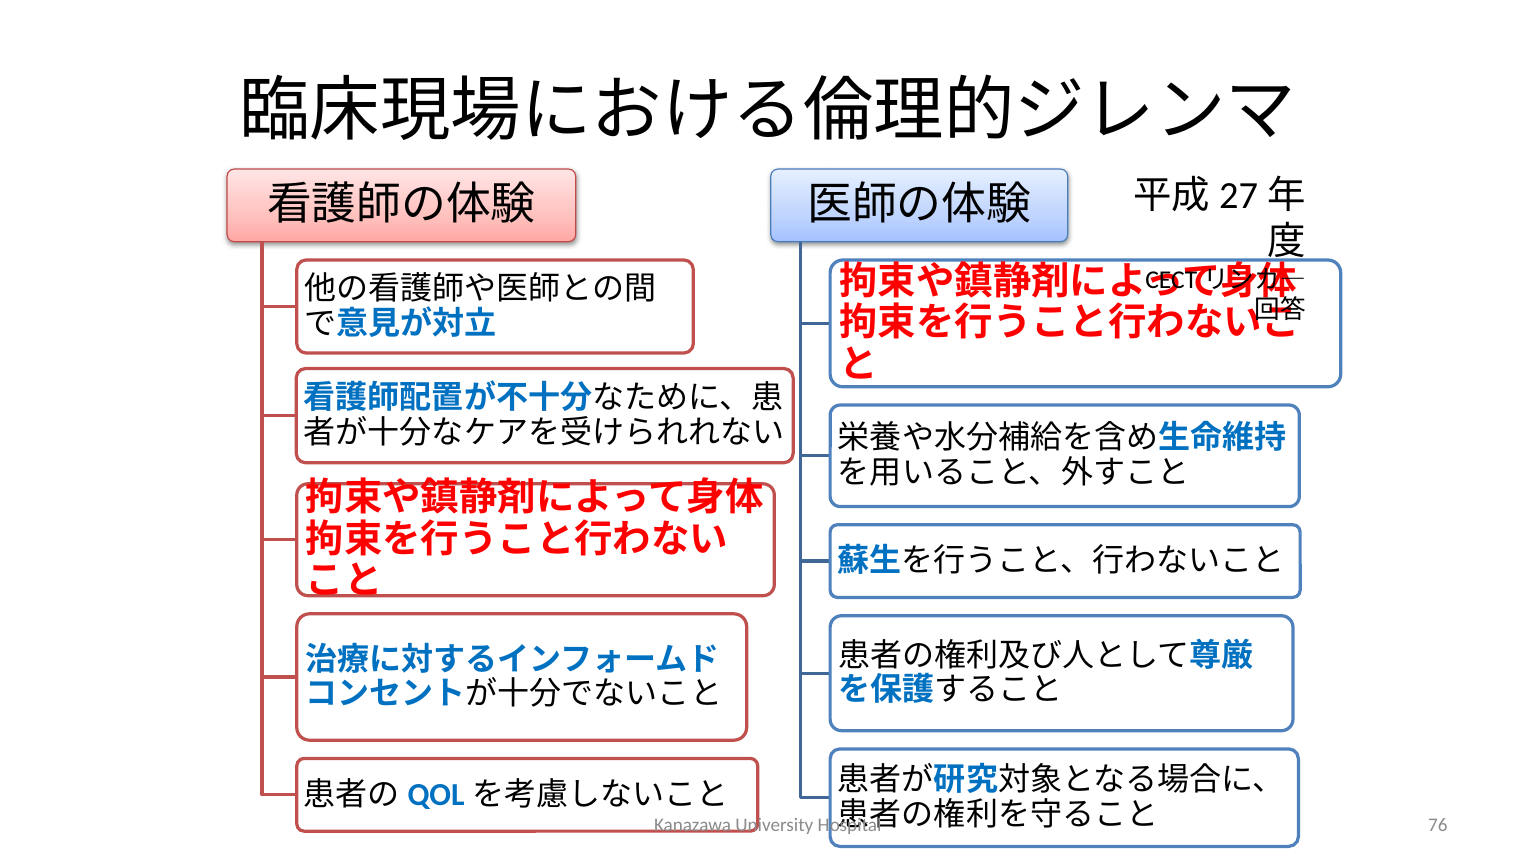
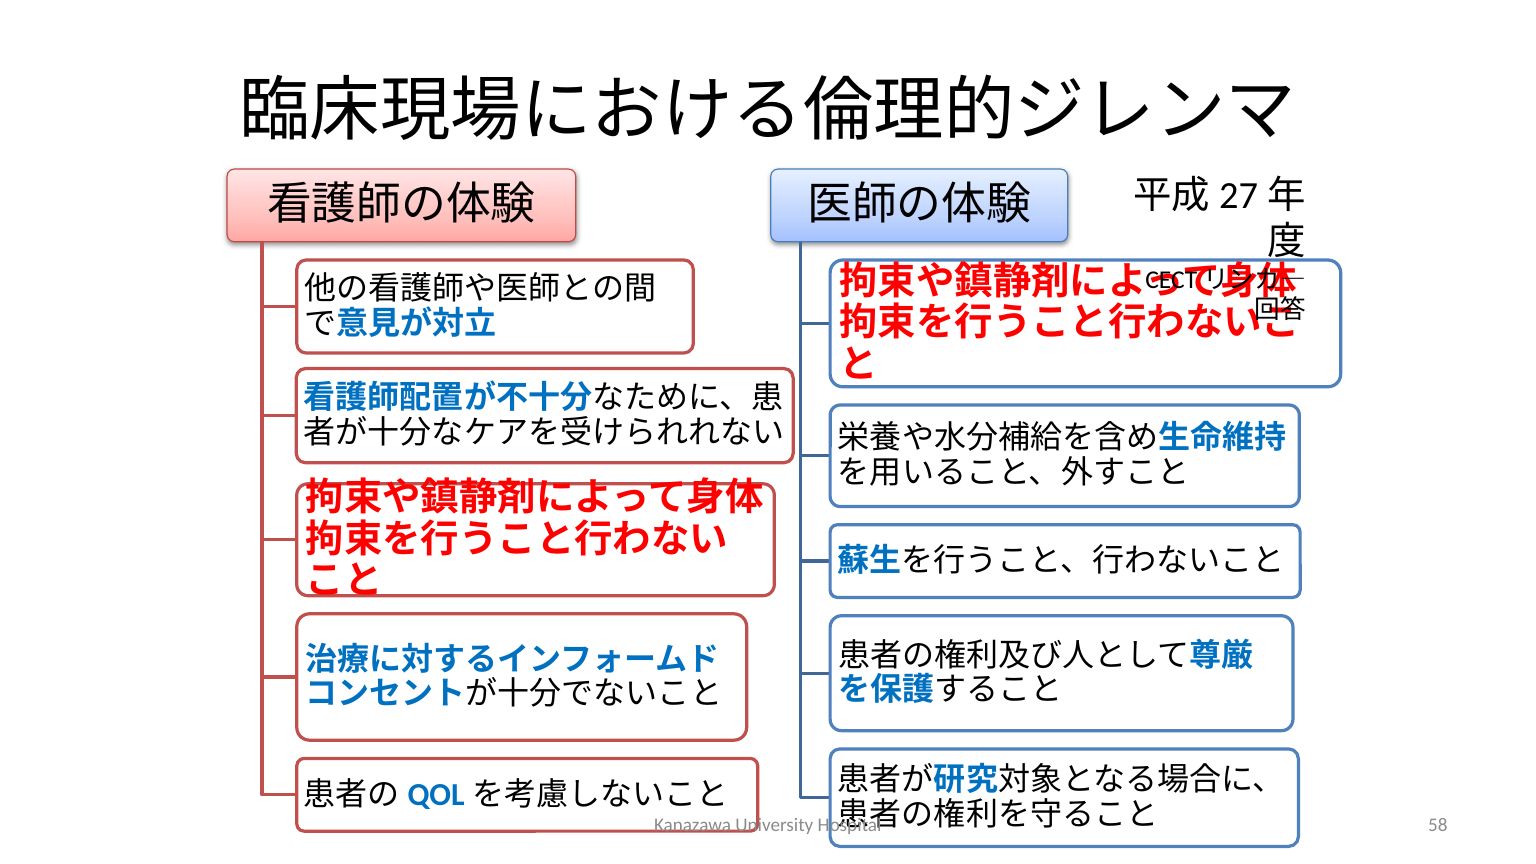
76: 76 -> 58 (1438, 825)
